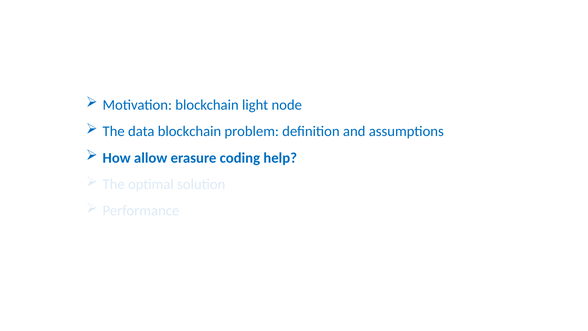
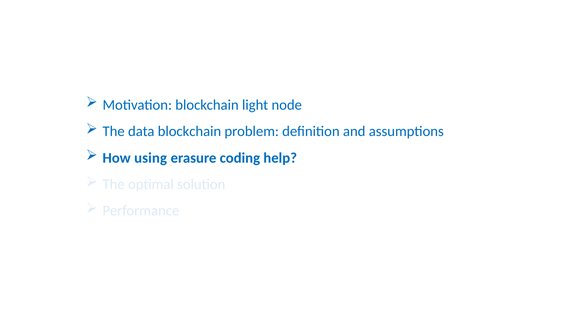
allow: allow -> using (151, 158)
